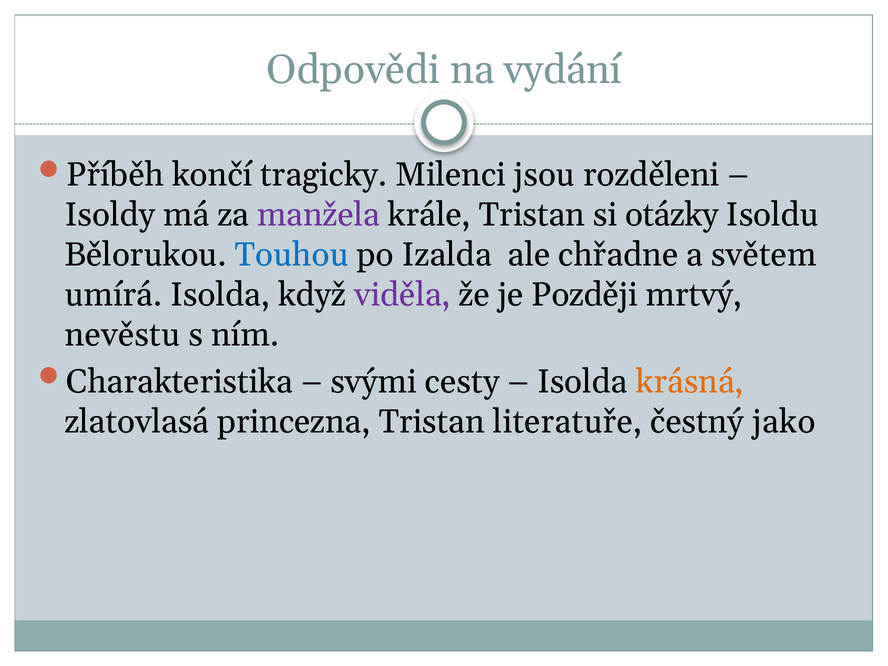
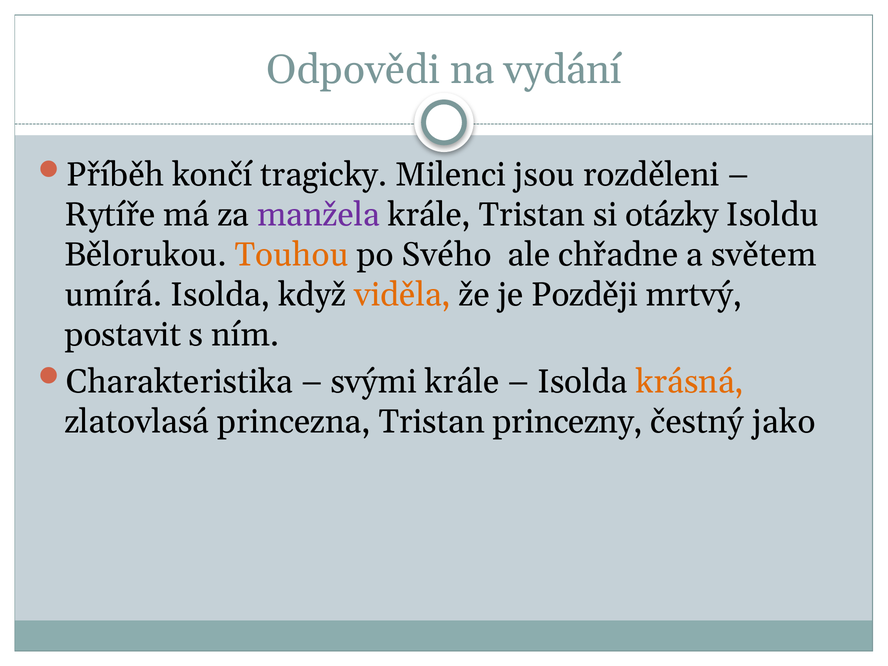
Isoldy: Isoldy -> Rytíře (110, 215)
Touhou colour: blue -> orange (292, 255)
Izalda: Izalda -> Svého (447, 255)
viděla colour: purple -> orange (402, 295)
nevěstu: nevěstu -> postavit (123, 335)
svými cesty: cesty -> krále (462, 382)
literatuře: literatuře -> princezny (568, 422)
